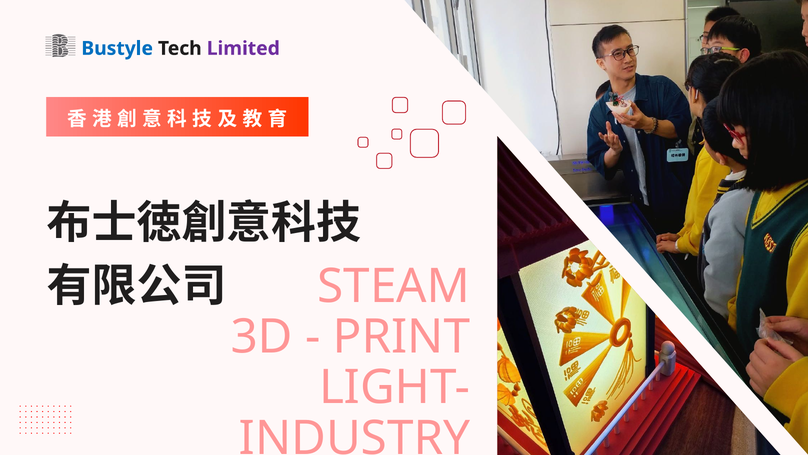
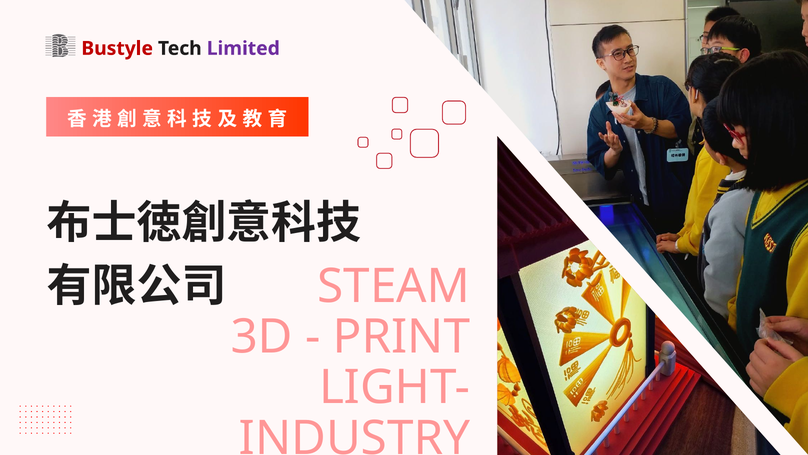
Bustyle colour: blue -> red (117, 48)
